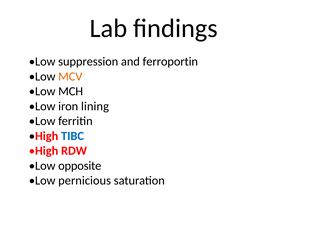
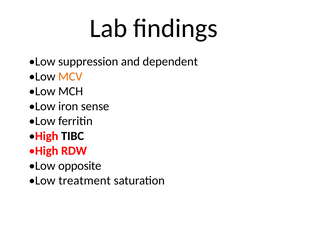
ferroportin: ferroportin -> dependent (170, 61)
lining: lining -> sense (95, 106)
TIBC colour: blue -> black (73, 136)
pernicious: pernicious -> treatment (85, 180)
